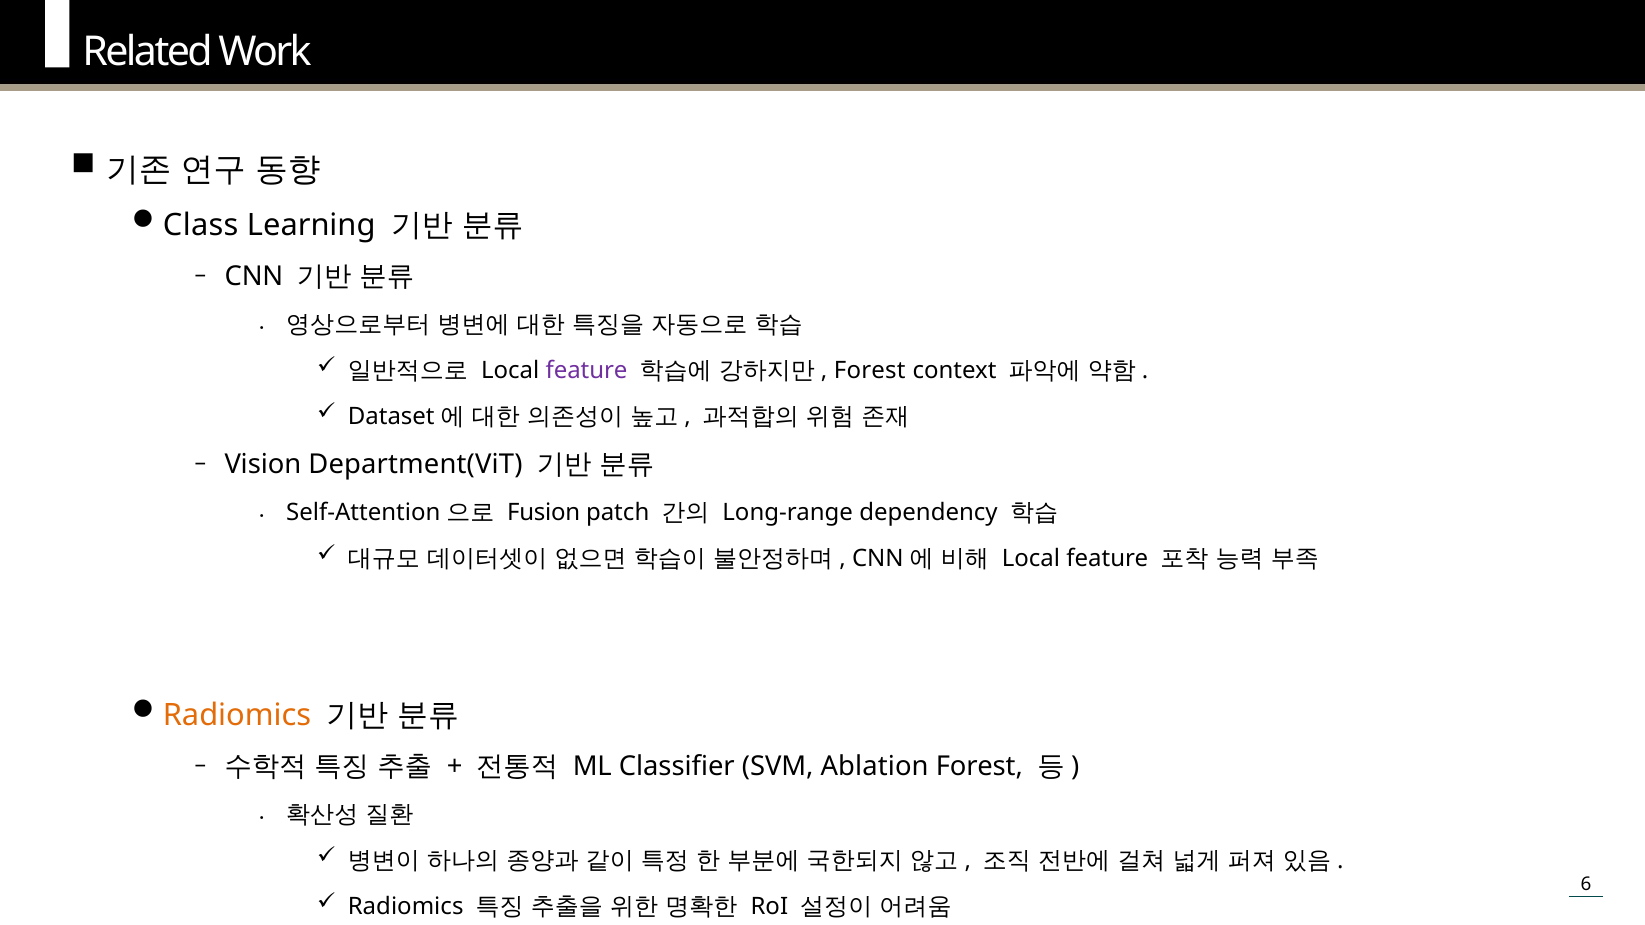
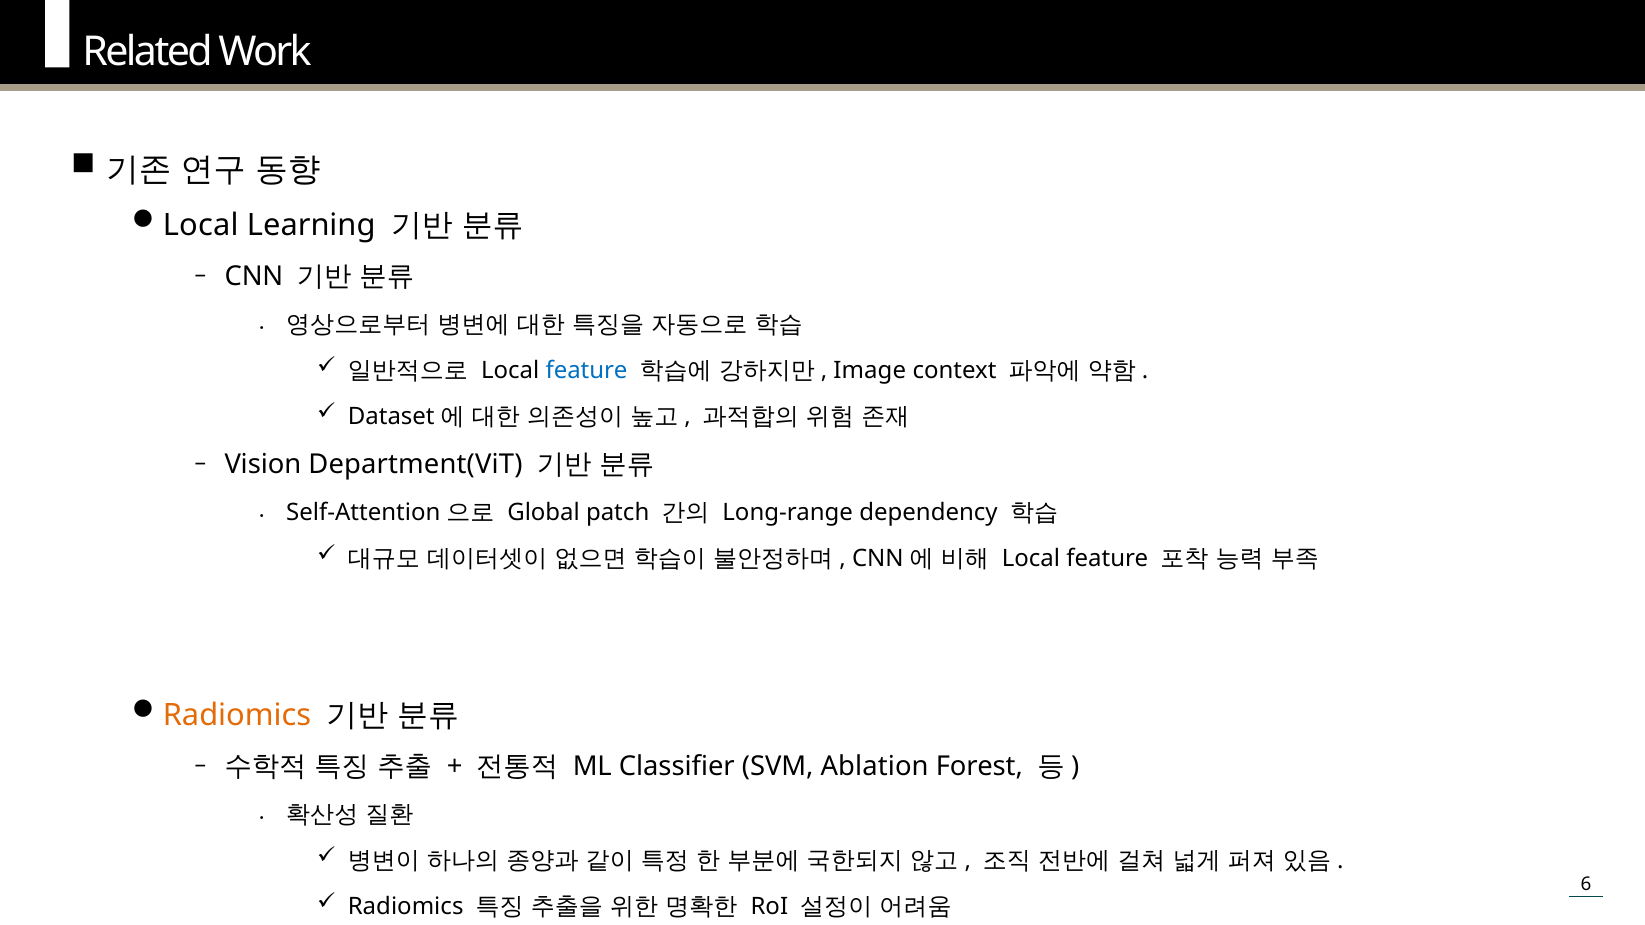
Class: Class -> Local (201, 225)
feature colour: purple -> blue (587, 371)
Forest: Forest -> Image (870, 371)
Fusion: Fusion -> Global (544, 512)
